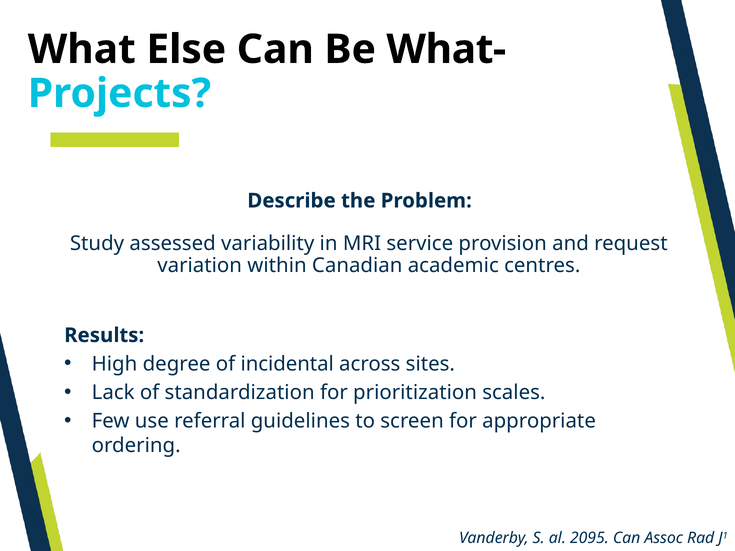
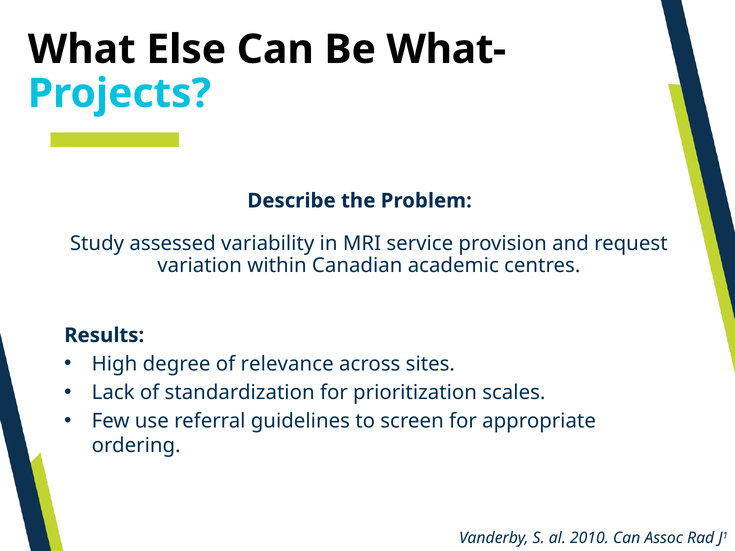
incidental: incidental -> relevance (287, 364)
2095: 2095 -> 2010 (589, 538)
